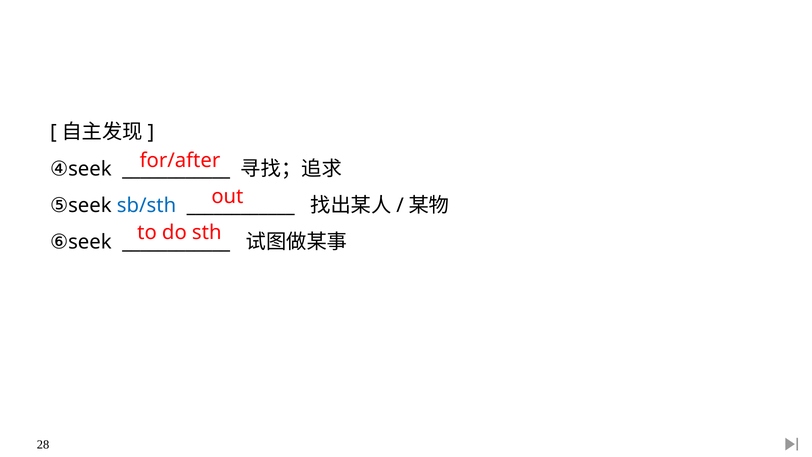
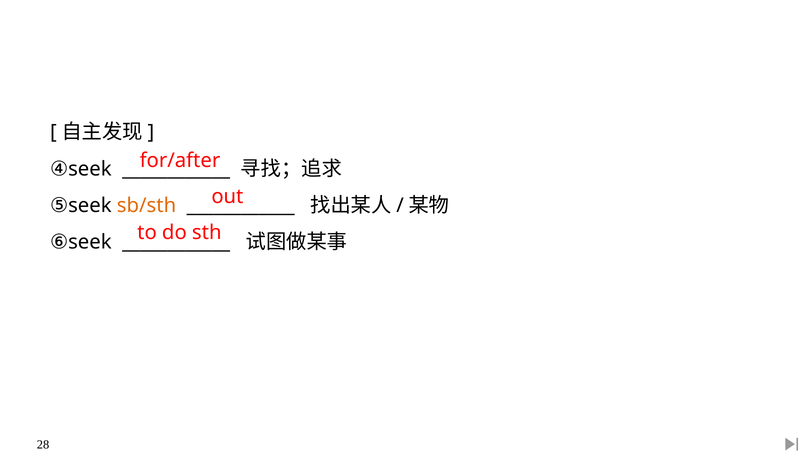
sb/sth colour: blue -> orange (147, 205)
